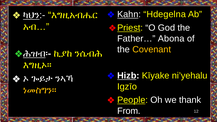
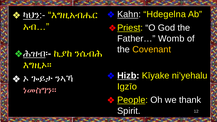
Abona: Abona -> Womb (171, 39)
ነመስግን። colour: yellow -> pink (40, 90)
From: From -> Spirit (129, 111)
